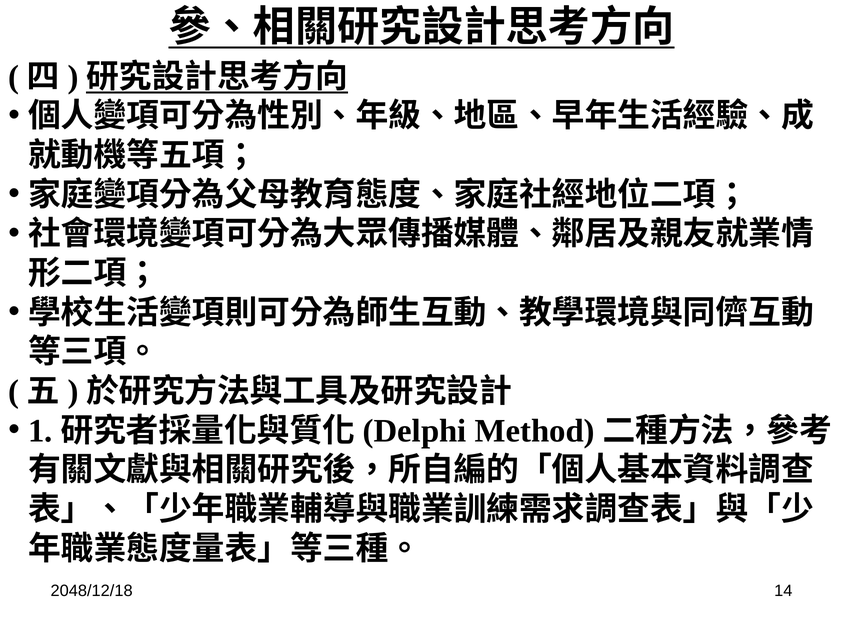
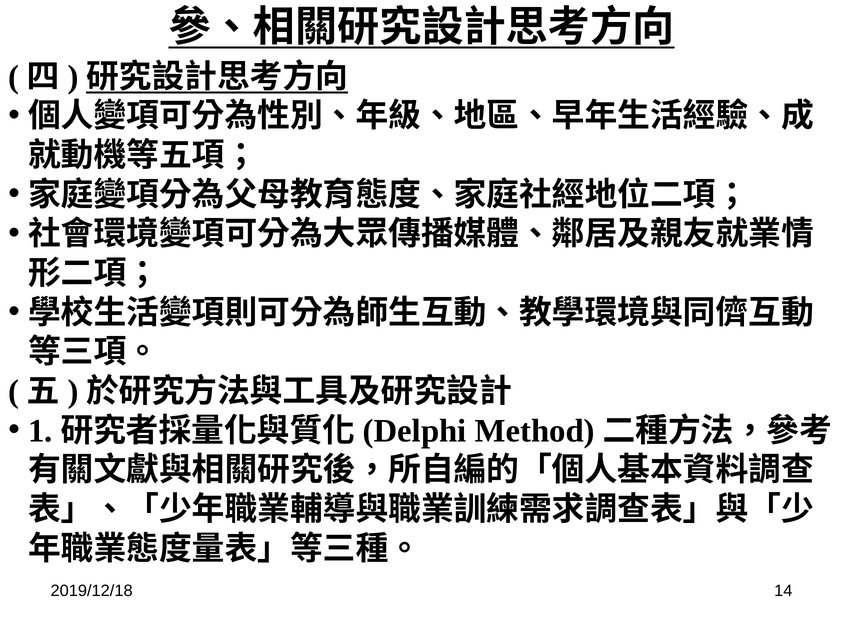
2048/12/18: 2048/12/18 -> 2019/12/18 (92, 591)
